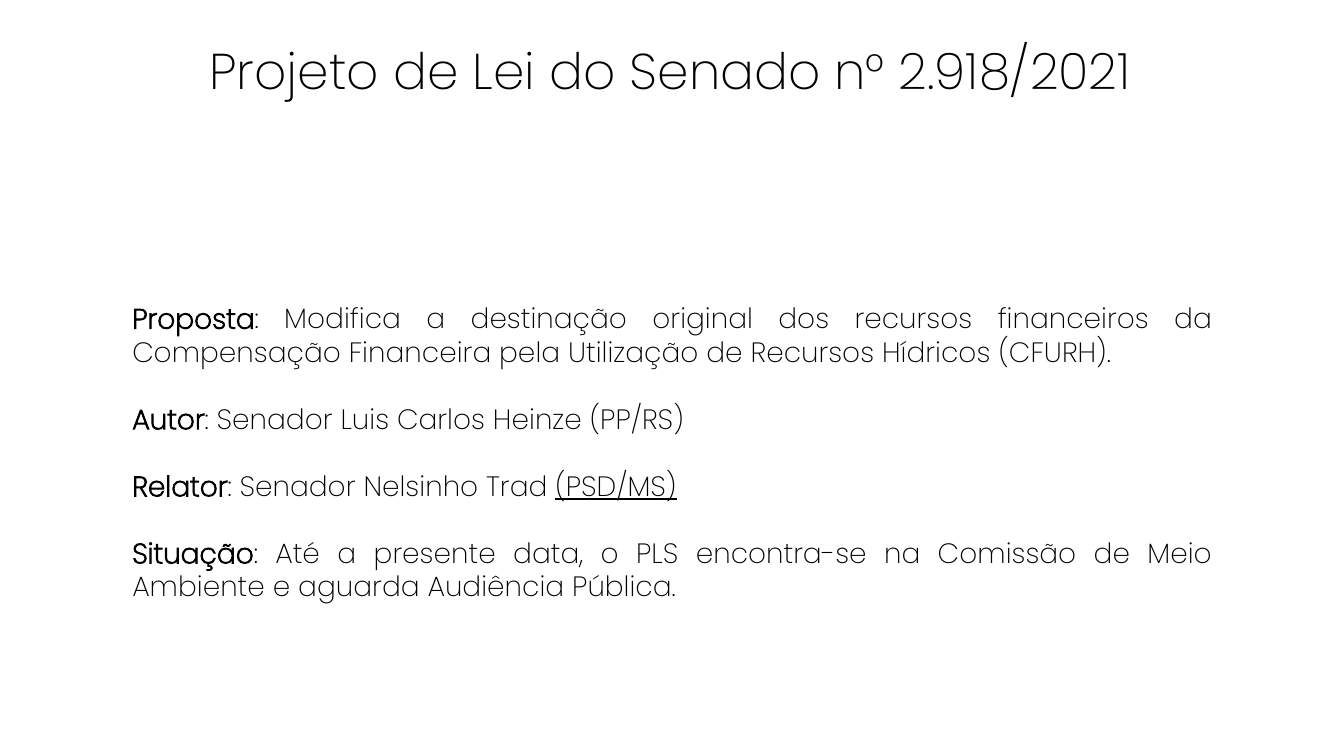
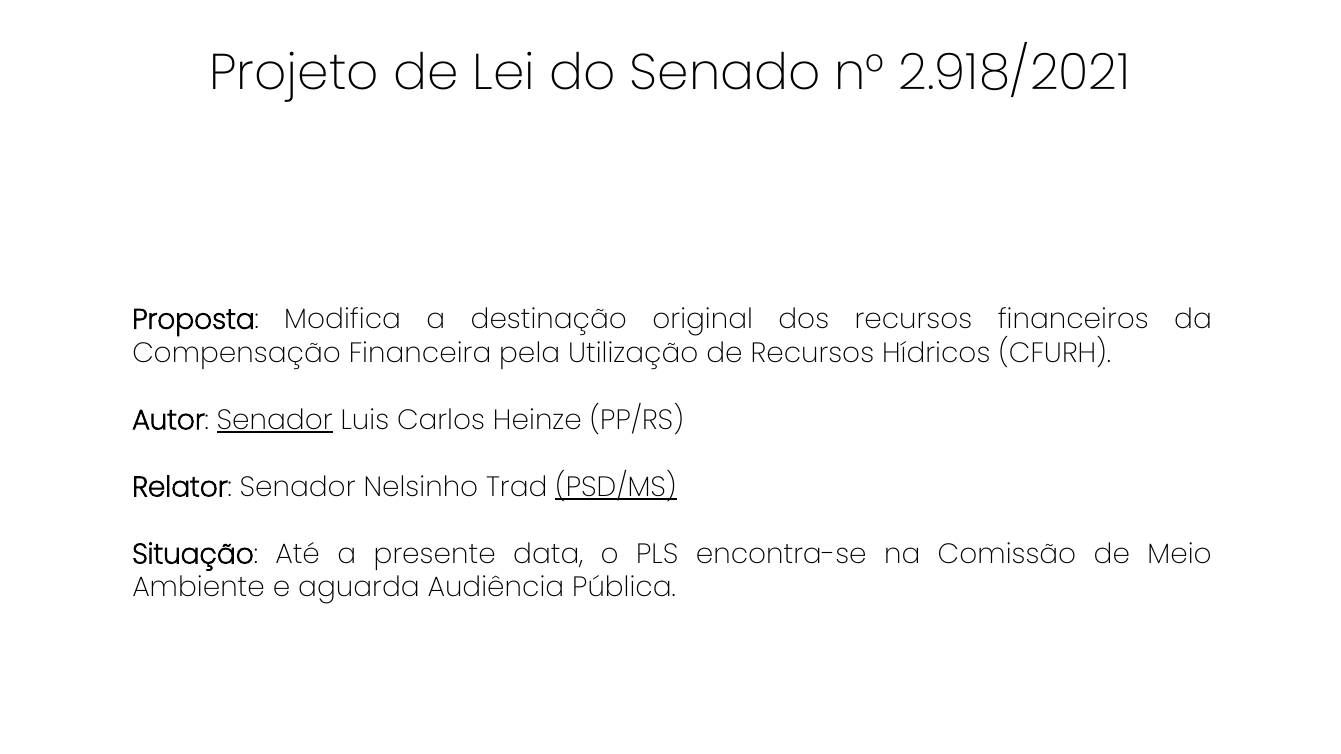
Senador underline: none -> present (275, 420)
